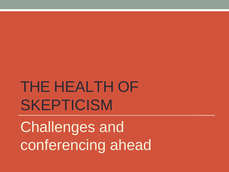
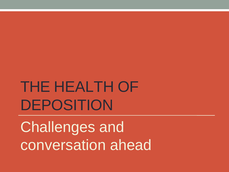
SKEPTICISM: SKEPTICISM -> DEPOSITION (67, 105)
conferencing: conferencing -> conversation (63, 145)
